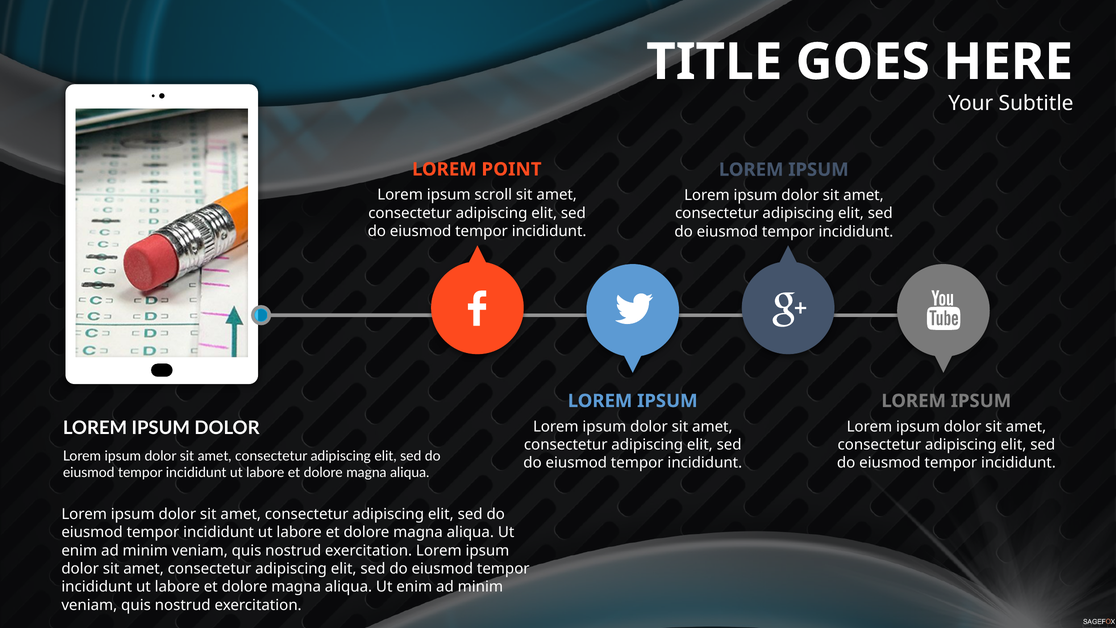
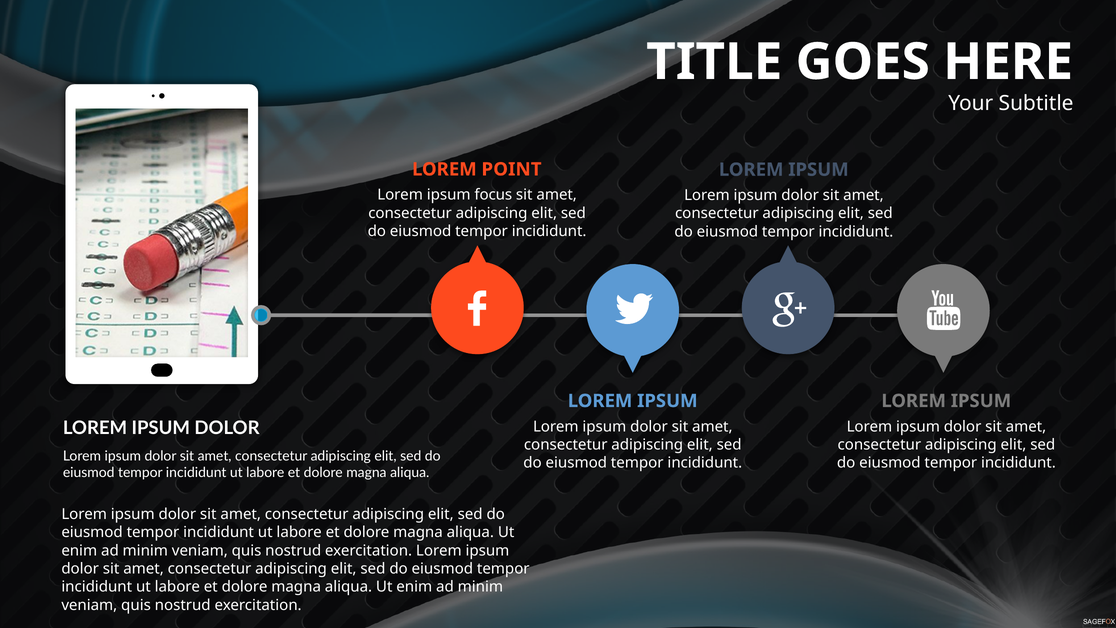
scroll: scroll -> focus (493, 195)
